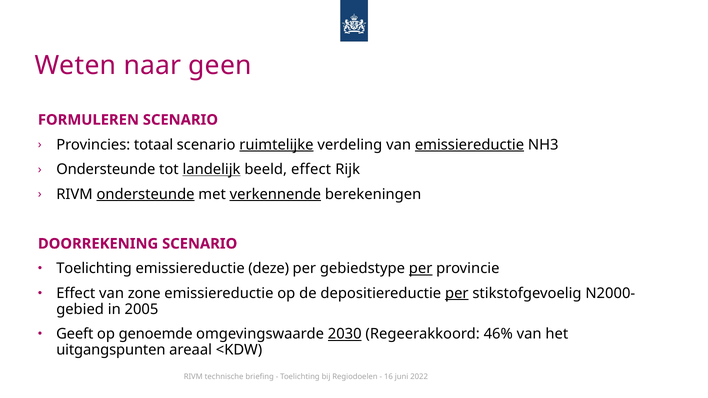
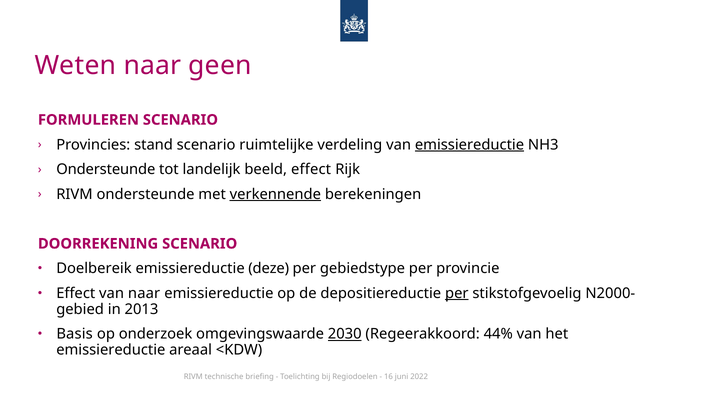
totaal: totaal -> stand (154, 145)
ruimtelijke underline: present -> none (276, 145)
landelijk underline: present -> none (212, 170)
ondersteunde underline: present -> none (146, 194)
Toelichting: Toelichting -> Doelbereik (94, 269)
per underline: present -> none (421, 269)
van zone: zone -> naar (144, 293)
2005: 2005 -> 2013 (141, 309)
Geeft: Geeft -> Basis (75, 334)
genoemde: genoemde -> onderzoek (156, 334)
46%: 46% -> 44% (498, 334)
uitgangspunten: uitgangspunten -> emissiereductie (111, 350)
